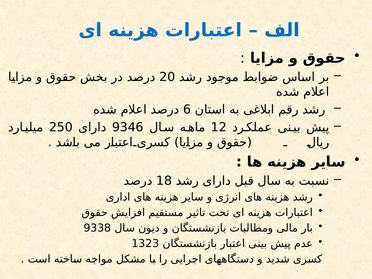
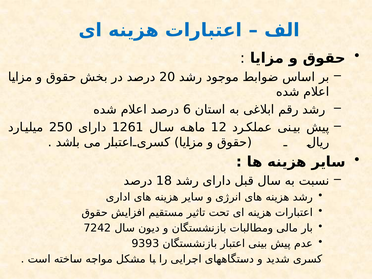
9346: 9346 -> 1261 (128, 127)
9338: 9338 -> 7242 (97, 228)
1323: 1323 -> 9393 (145, 244)
